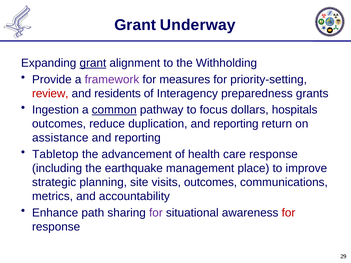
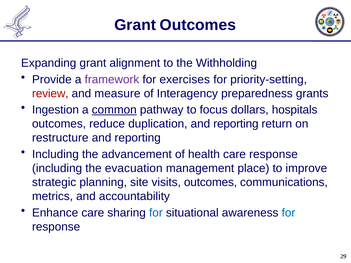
Grant Underway: Underway -> Outcomes (198, 25)
grant underline: present -> none (93, 63)
measures: measures -> exercises (185, 79)
residents: residents -> measure (117, 94)
assistance: assistance -> restructure (60, 138)
Tabletop: Tabletop -> Including (55, 154)
earthquake: earthquake -> evacuation (134, 168)
Enhance path: path -> care (93, 213)
for colour: purple -> blue (156, 213)
for colour: red -> blue (289, 213)
